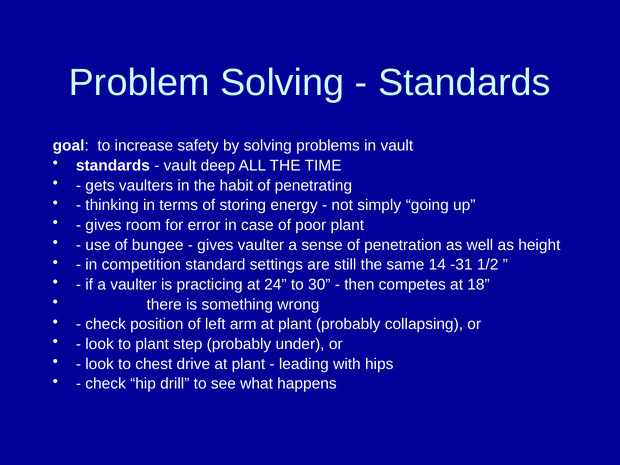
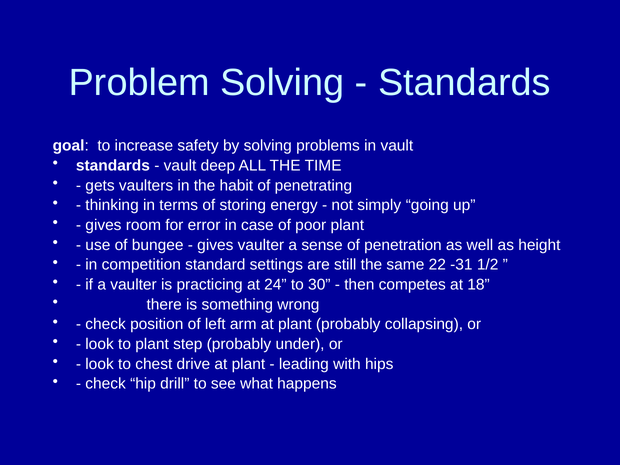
14: 14 -> 22 (437, 265)
